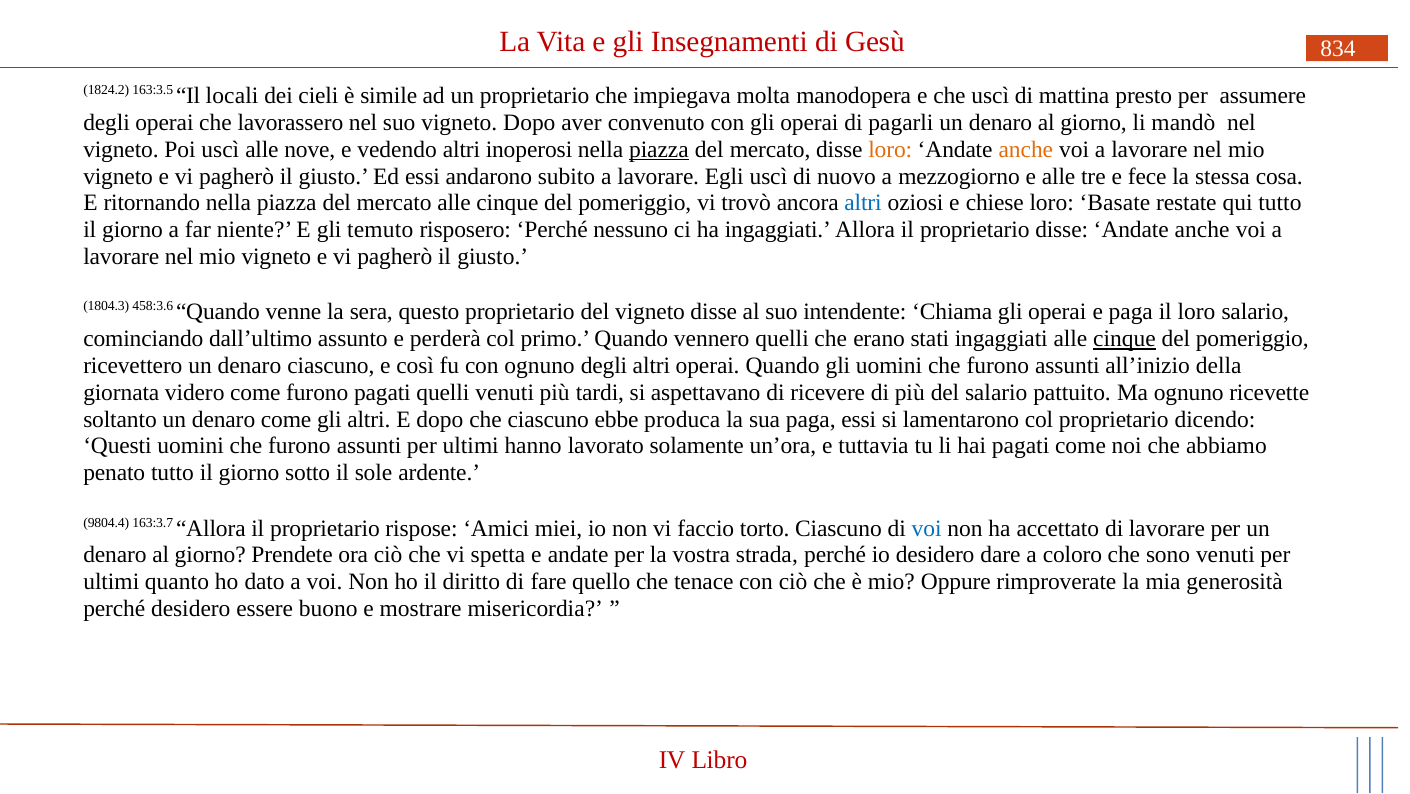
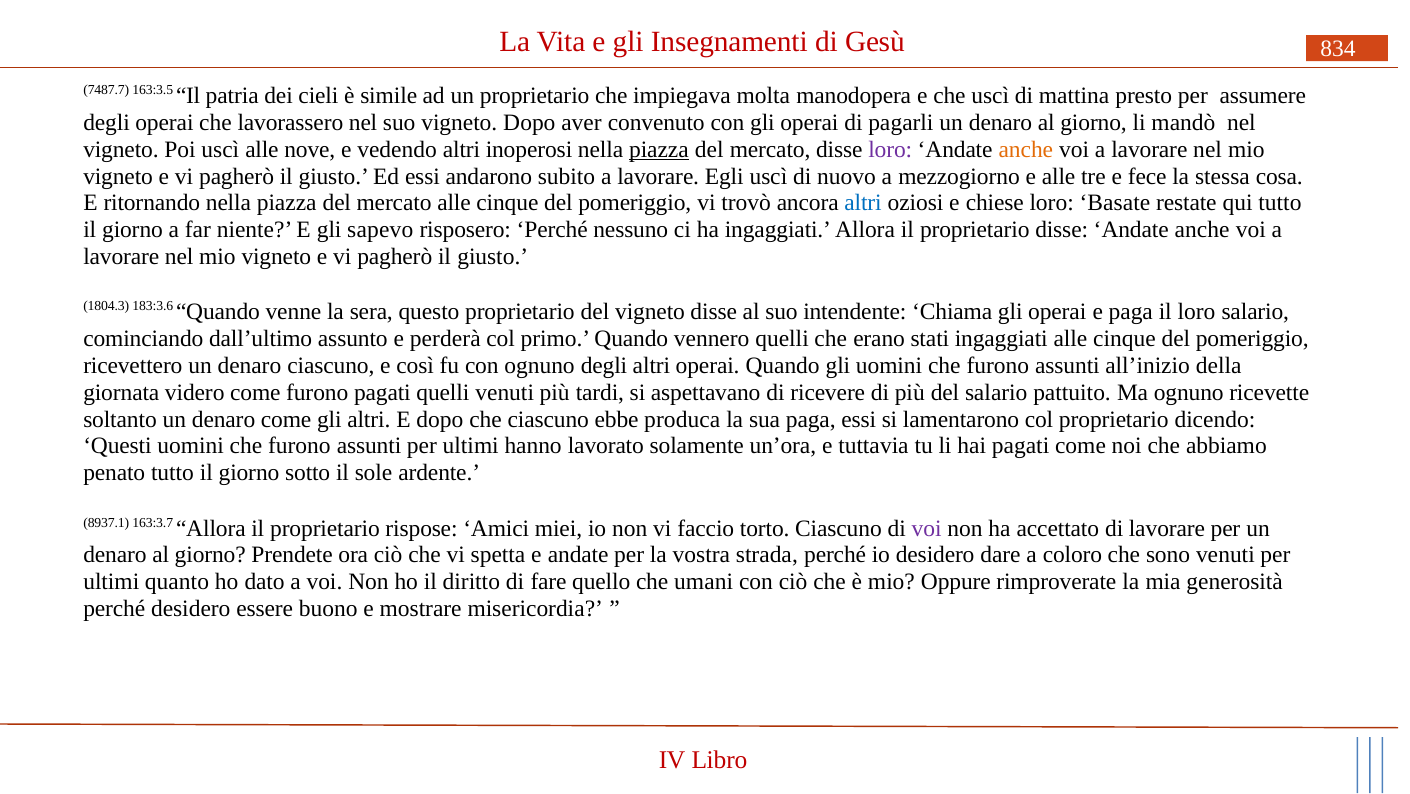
1824.2: 1824.2 -> 7487.7 (106, 90)
locali: locali -> patria (232, 96)
loro colour: orange -> purple (890, 150)
temuto: temuto -> sapevo (380, 230)
458:3.6: 458:3.6 -> 183:3.6 (153, 306)
cinque underline: present -> none (1124, 339)
9804.4: 9804.4 -> 8937.1 (106, 523)
voi colour: blue -> purple (927, 528)
tenace: tenace -> umani (704, 582)
